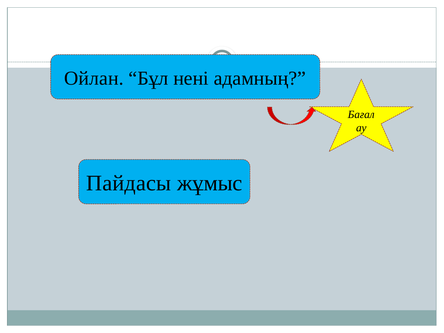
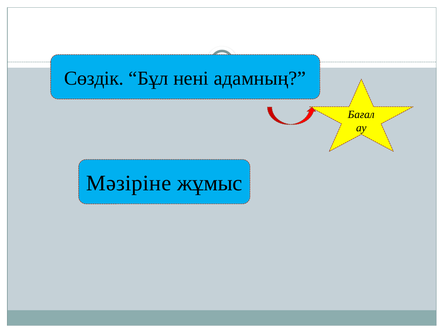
Ойлан: Ойлан -> Сөздік (94, 78)
Пайдасы: Пайдасы -> Мәзіріне (129, 183)
